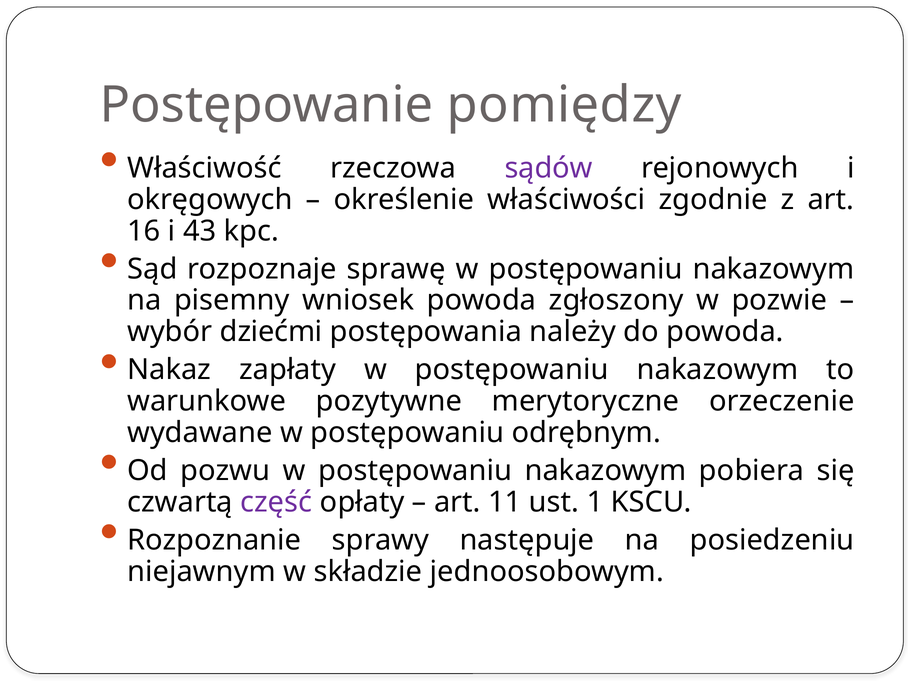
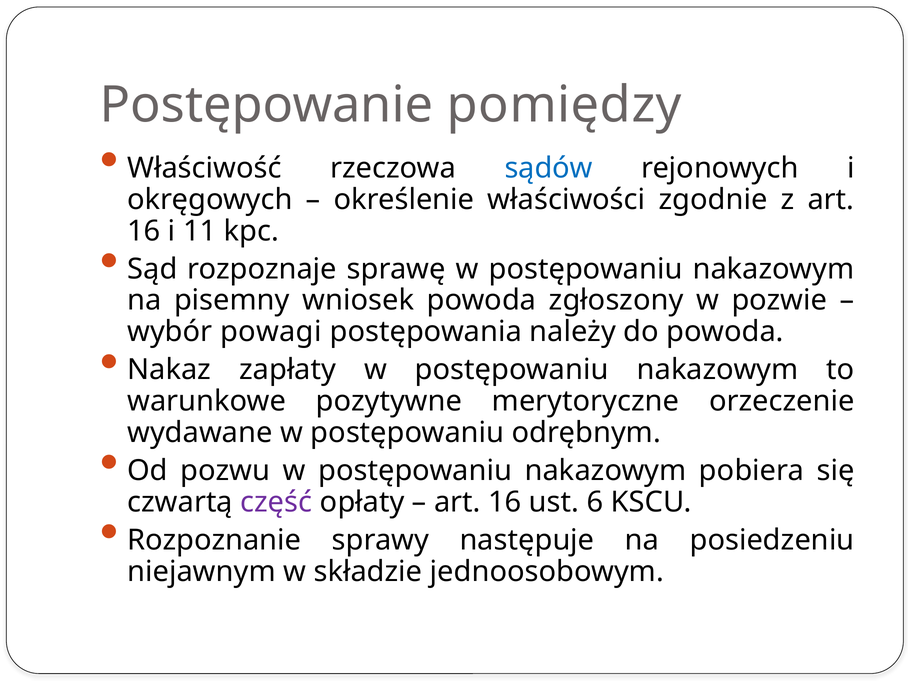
sądów colour: purple -> blue (549, 168)
43: 43 -> 11 (200, 231)
dziećmi: dziećmi -> powagi (271, 332)
11: 11 -> 16 (505, 502)
1: 1 -> 6 (595, 502)
